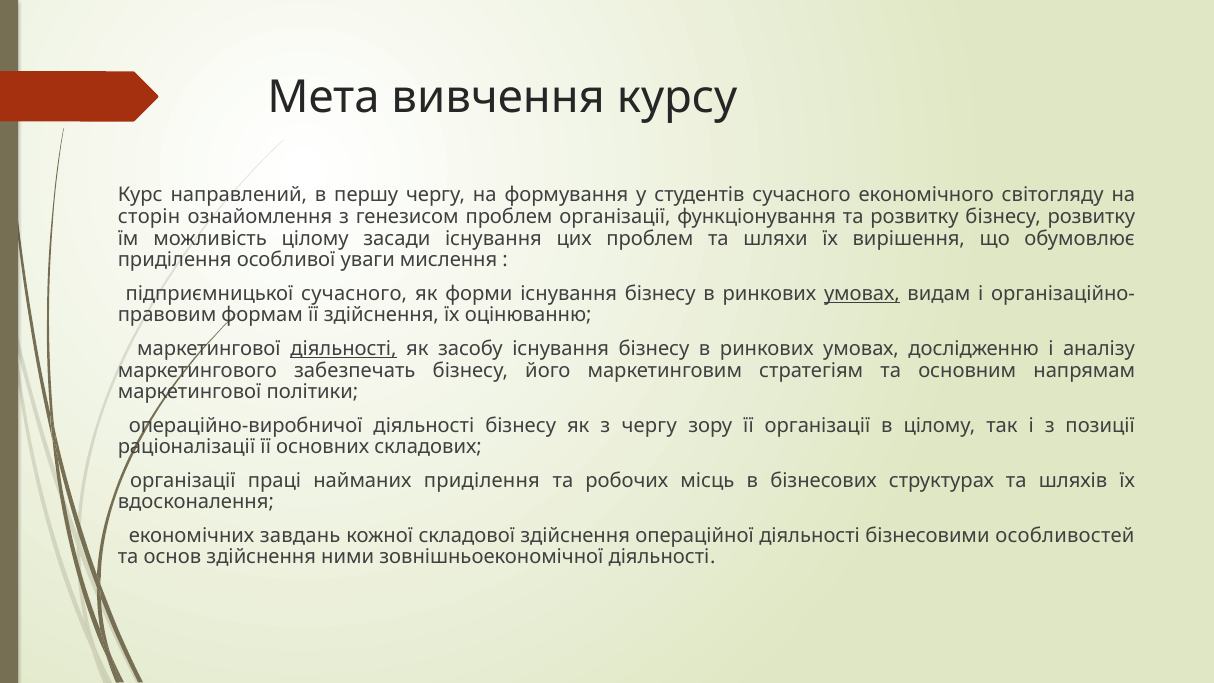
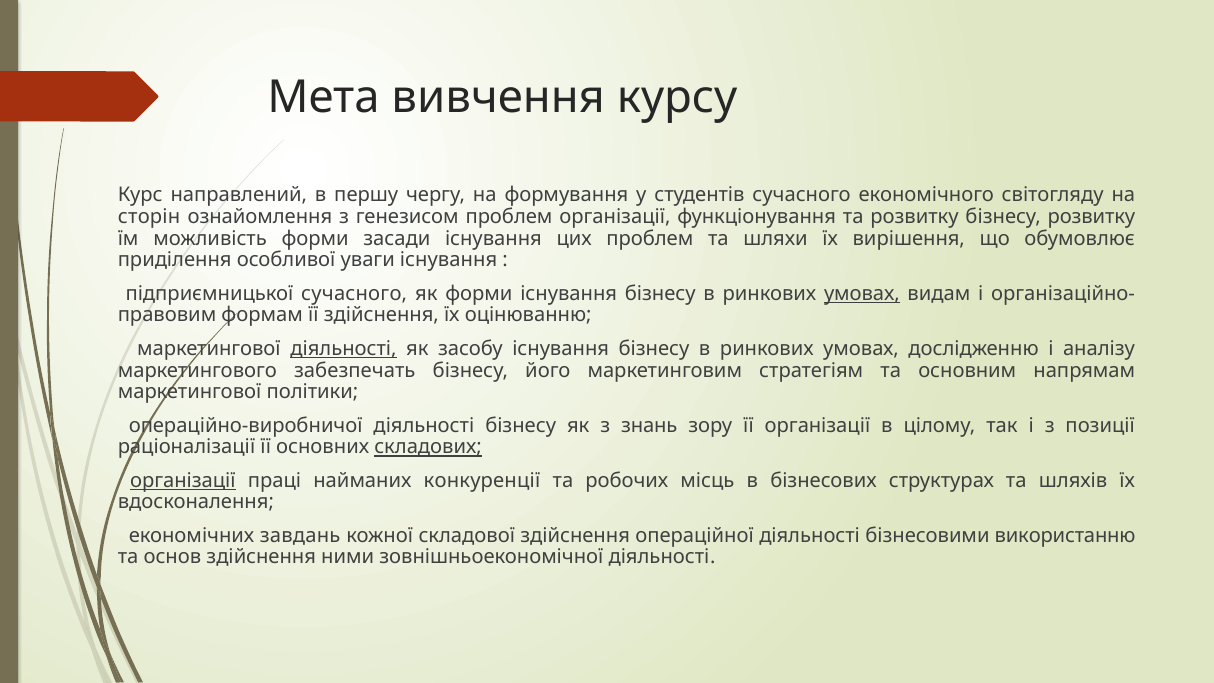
можливість цілому: цілому -> форми (315, 238)
уваги мислення: мислення -> існування (449, 260)
з чергу: чергу -> знань (649, 425)
складових underline: none -> present (428, 447)
організації underline: none -> present (183, 480)
найманих приділення: приділення -> конкуренції (482, 480)
особливостей: особливостей -> використанню (1065, 535)
